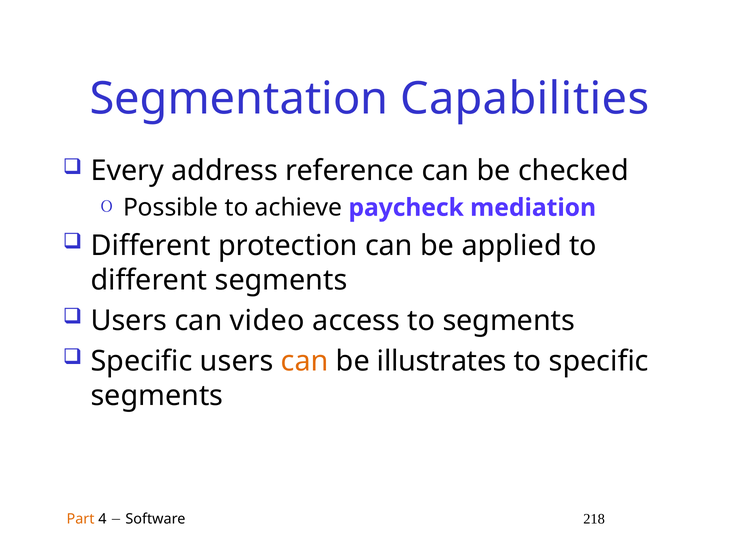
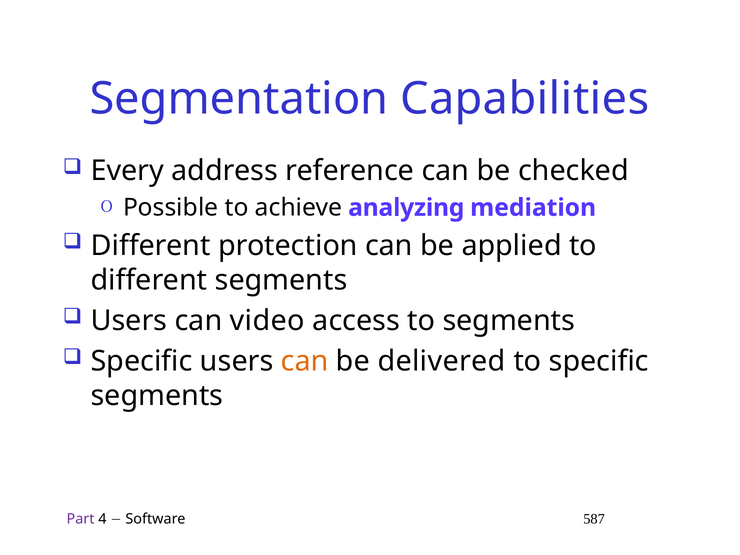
paycheck: paycheck -> analyzing (406, 208)
illustrates: illustrates -> delivered (442, 361)
Part colour: orange -> purple (81, 519)
218: 218 -> 587 (594, 519)
